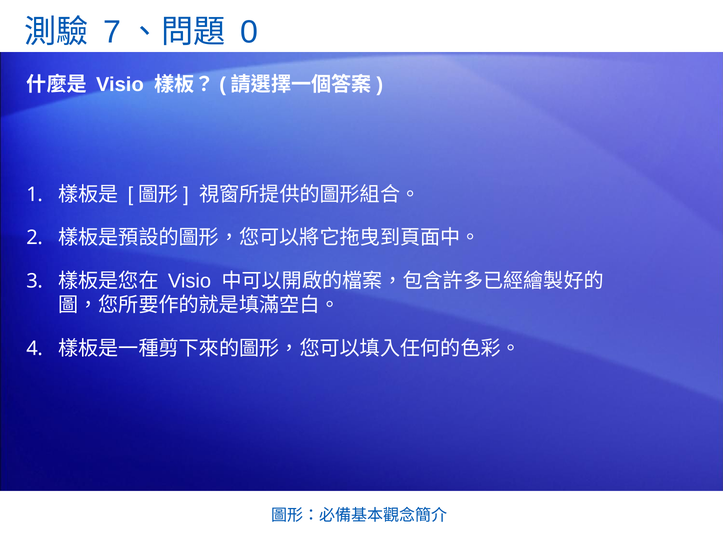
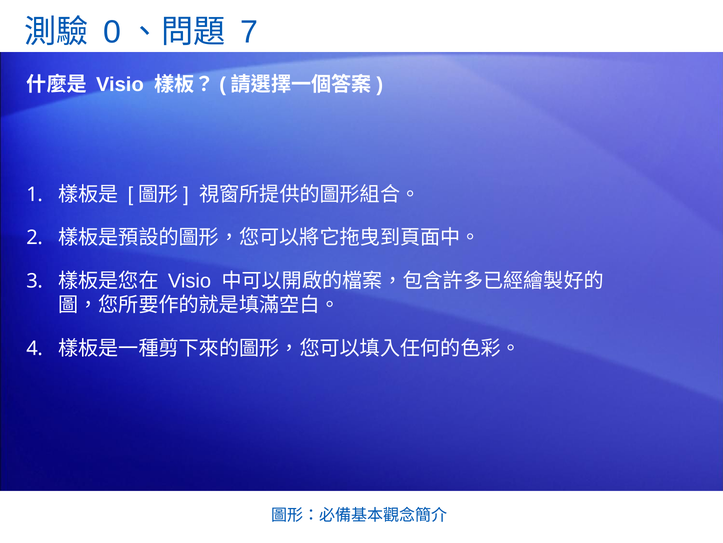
7: 7 -> 0 (112, 32)
0: 0 -> 7 (249, 32)
